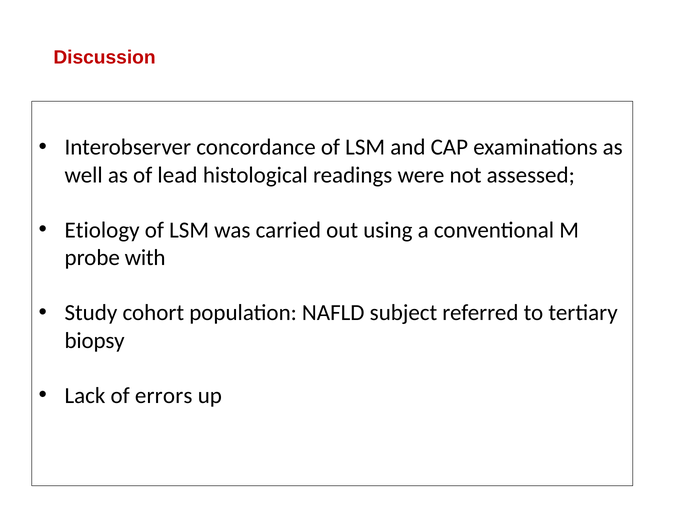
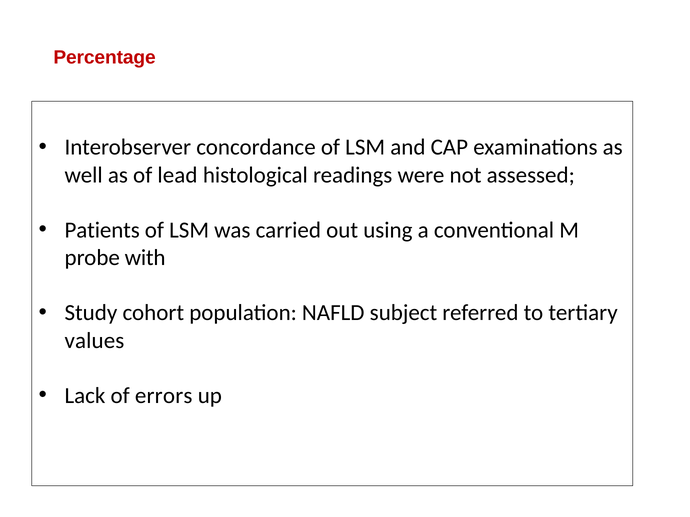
Discussion: Discussion -> Percentage (105, 58)
Etiology: Etiology -> Patients (102, 230)
biopsy: biopsy -> values (94, 341)
